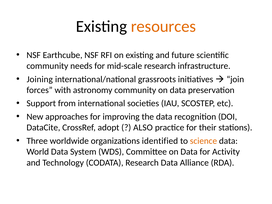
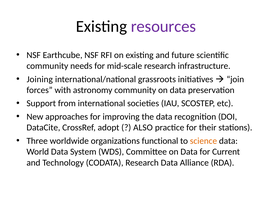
resources colour: orange -> purple (163, 26)
identified: identified -> functional (160, 141)
Activity: Activity -> Current (226, 152)
